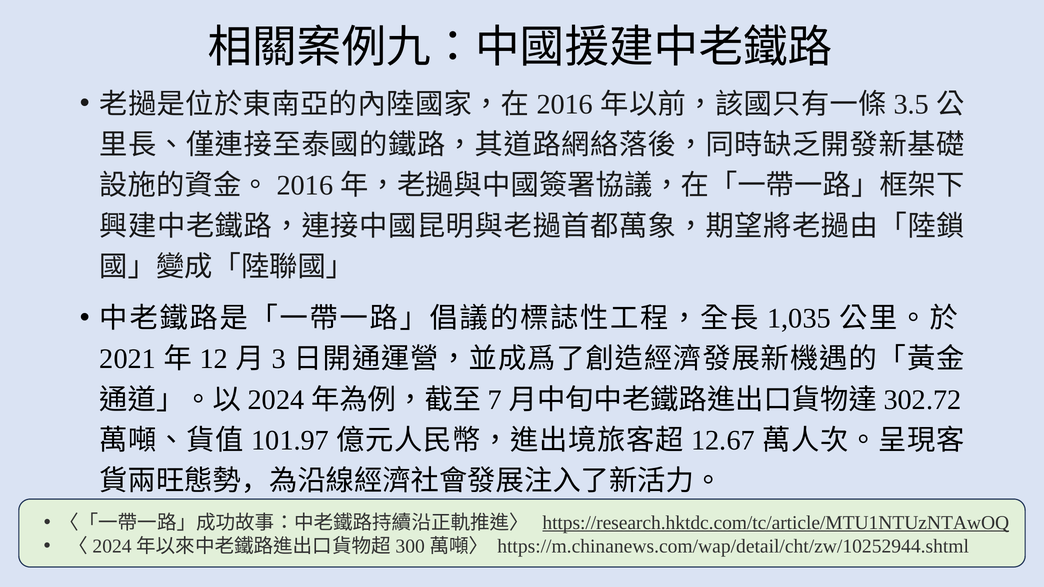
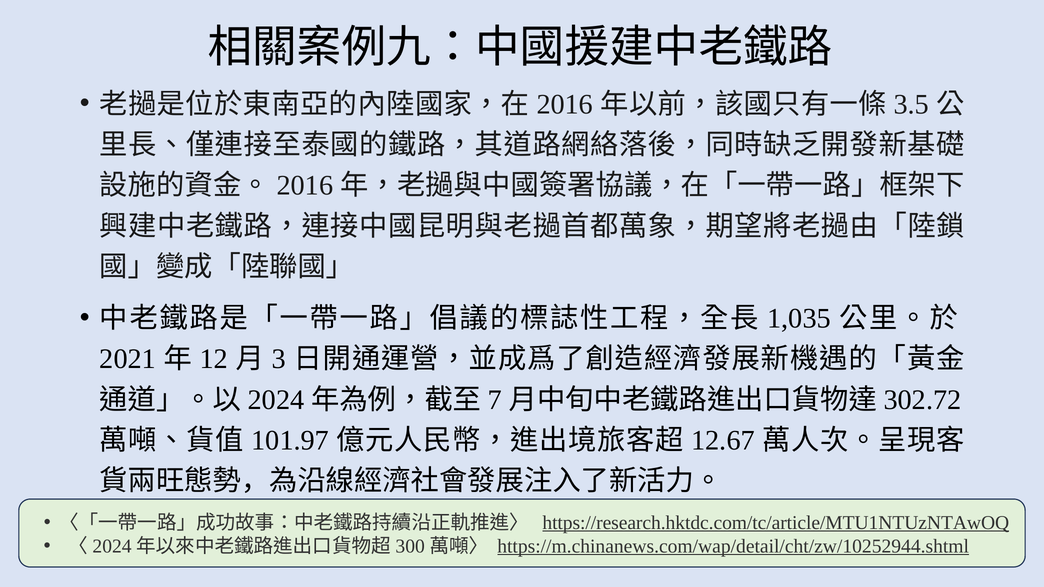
https://m.chinanews.com/wap/detail/cht/zw/10252944.shtml underline: none -> present (733, 546)
